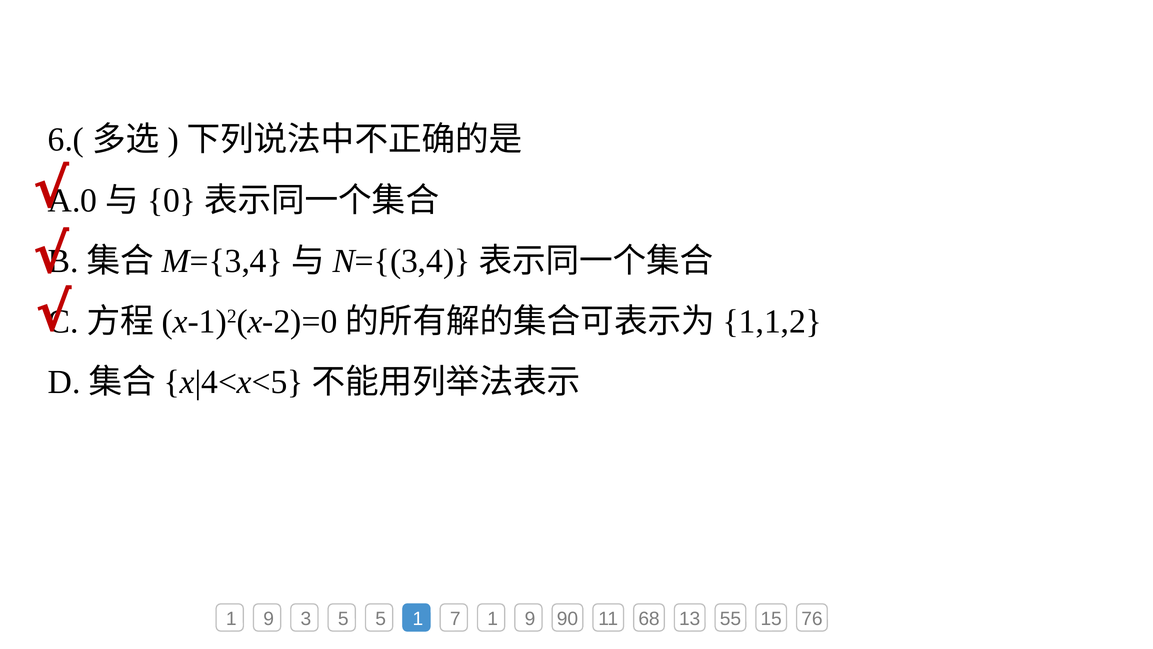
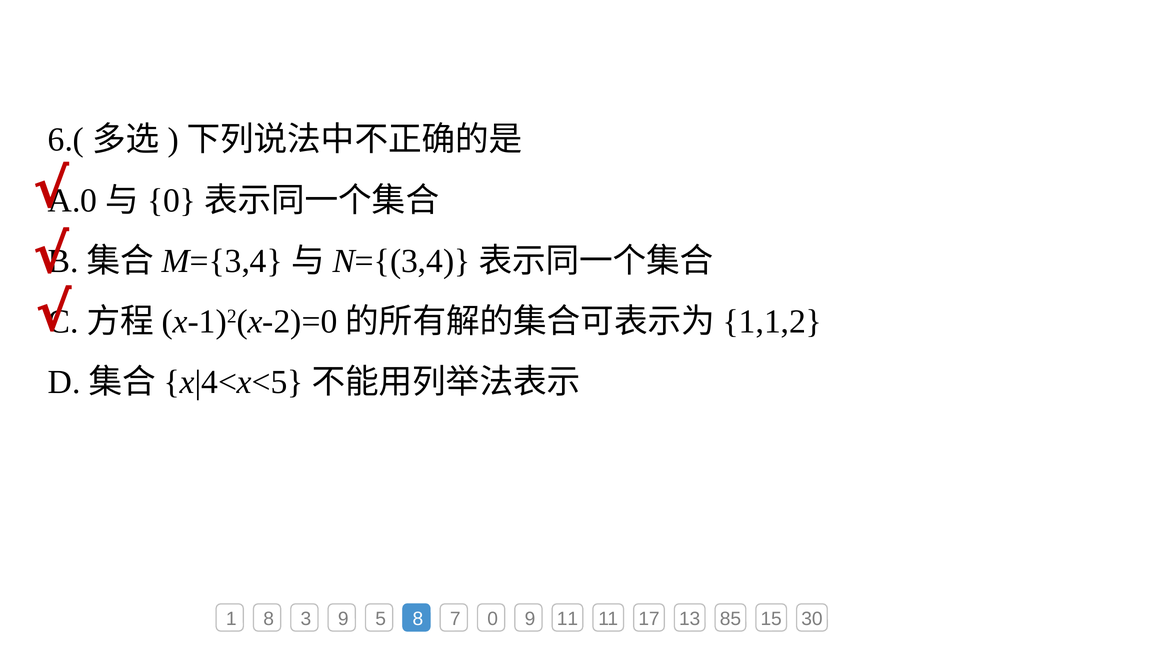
9: 9 -> 8 (269, 618)
3 5: 5 -> 9 (343, 618)
5 1: 1 -> 8 (418, 618)
7 1: 1 -> 0 (493, 618)
9 90: 90 -> 11 (568, 618)
68: 68 -> 17 (649, 618)
55: 55 -> 85 (730, 618)
76: 76 -> 30 (812, 618)
